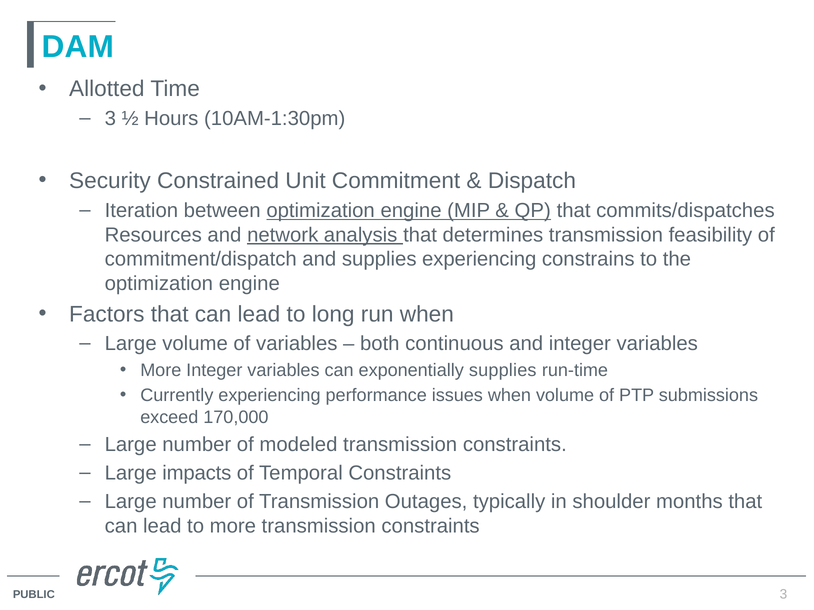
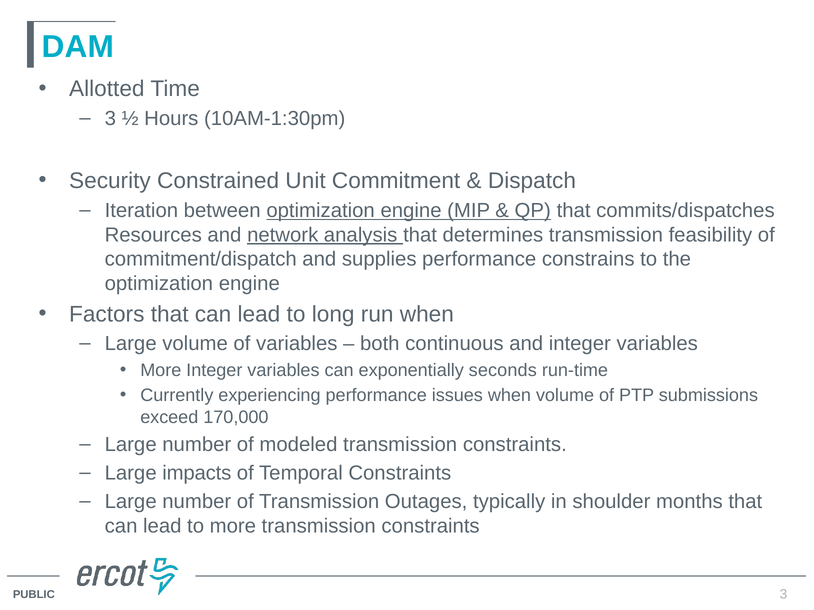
supplies experiencing: experiencing -> performance (479, 259)
exponentially supplies: supplies -> seconds (503, 371)
